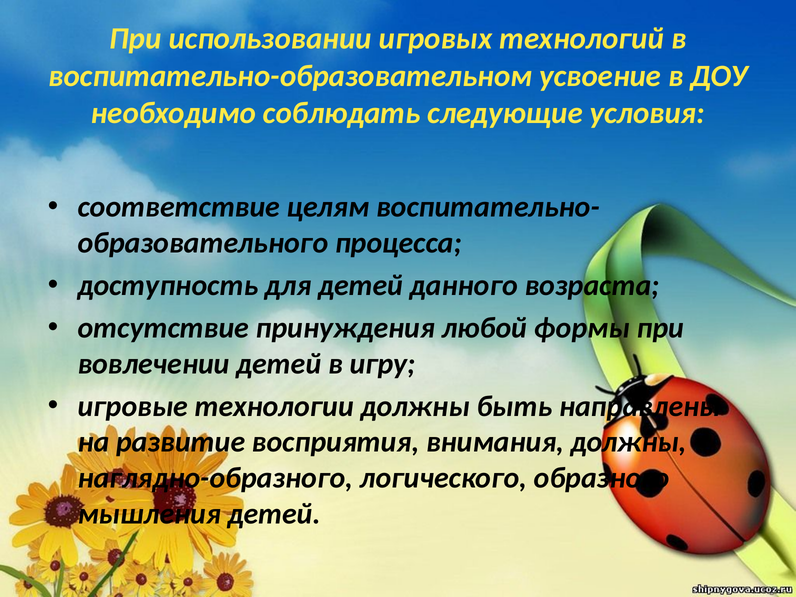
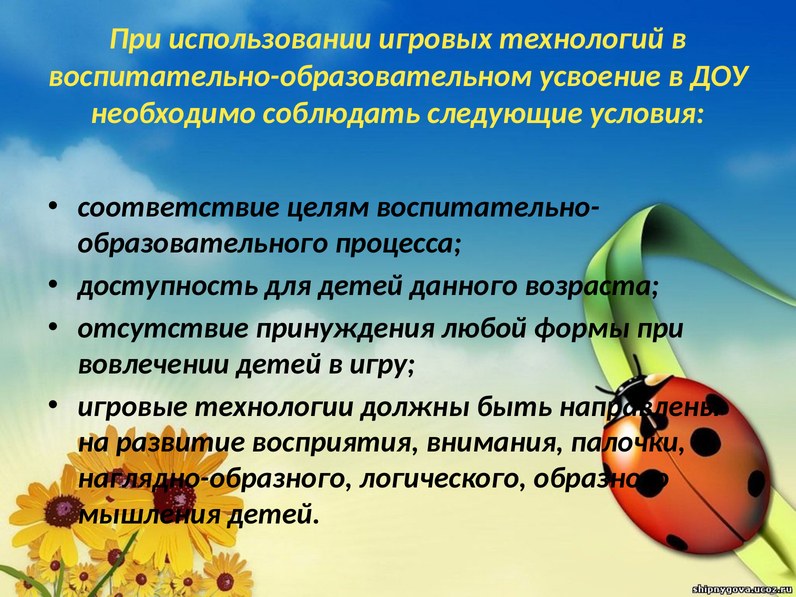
внимания должны: должны -> палочки (628, 442)
